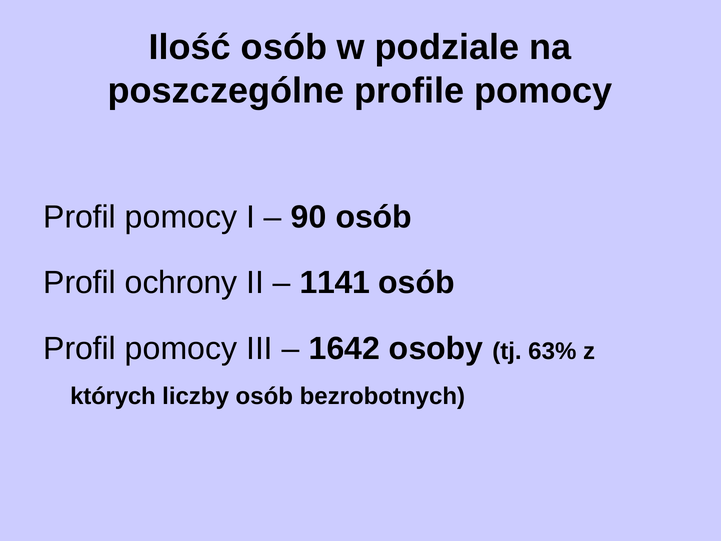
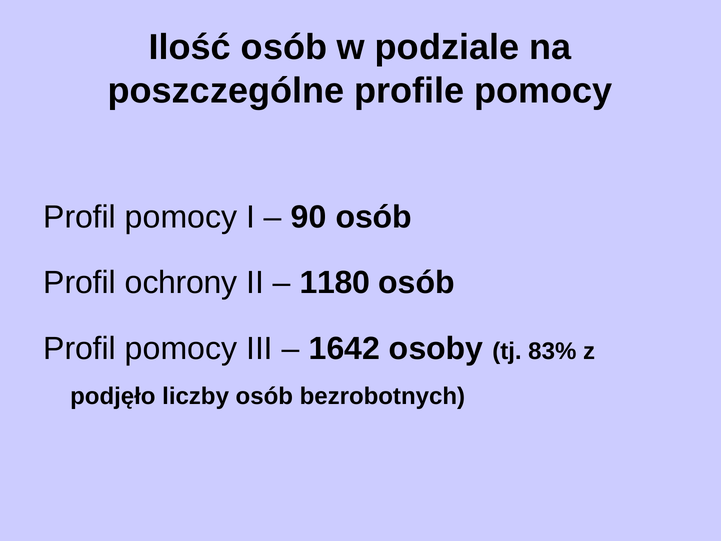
1141: 1141 -> 1180 (335, 283)
63%: 63% -> 83% (552, 351)
których: których -> podjęło (113, 396)
